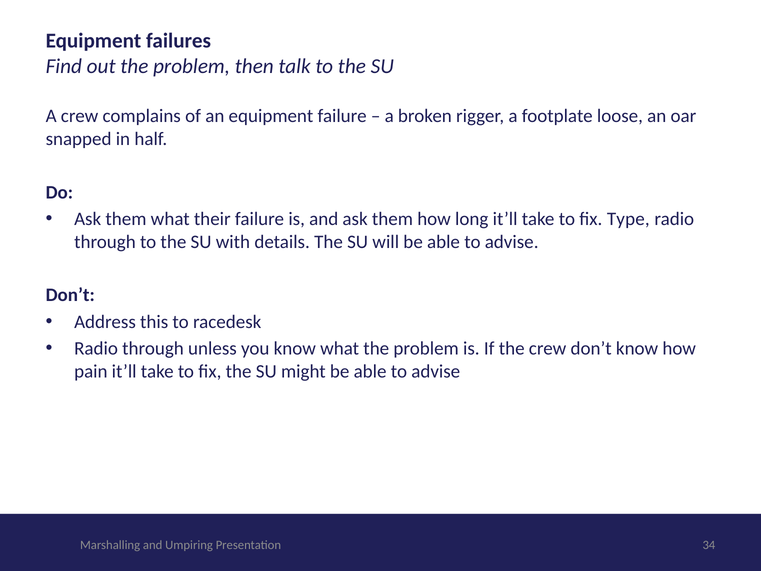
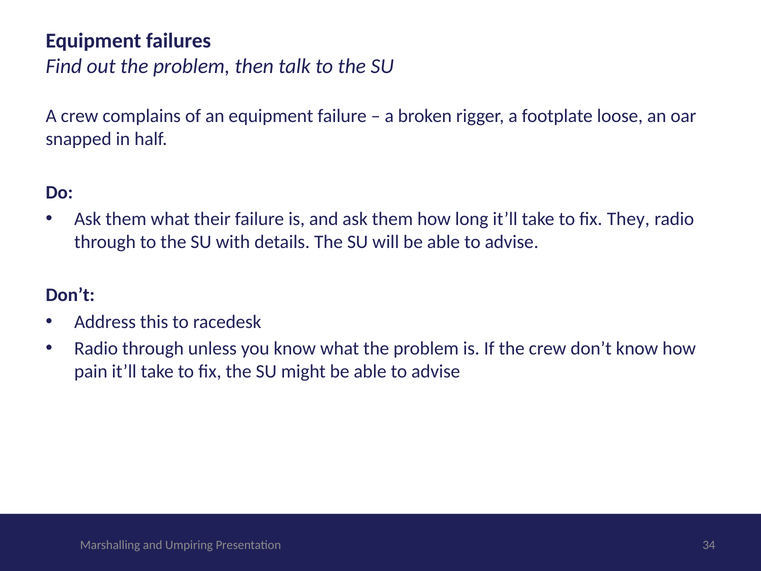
Type: Type -> They (628, 219)
